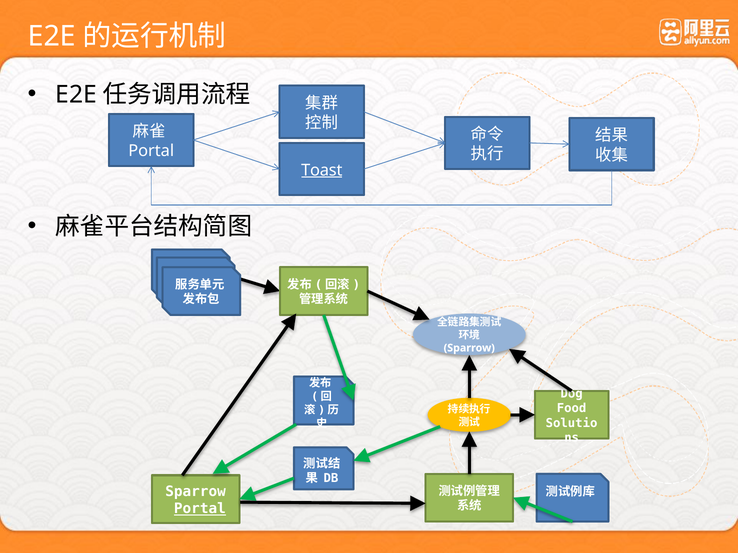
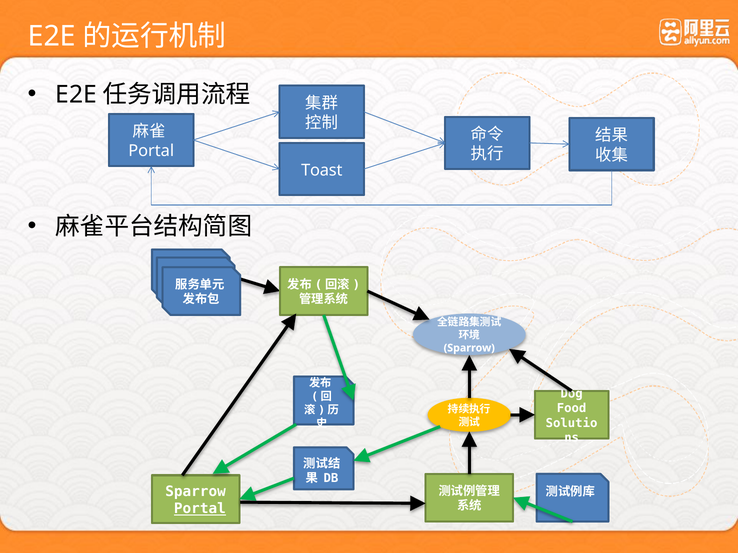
Toast underline: present -> none (322, 170)
